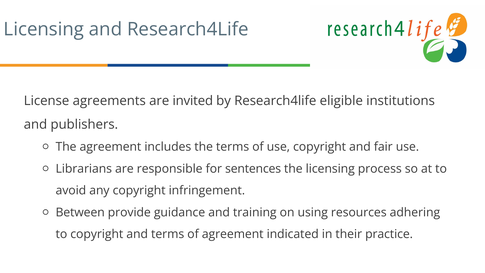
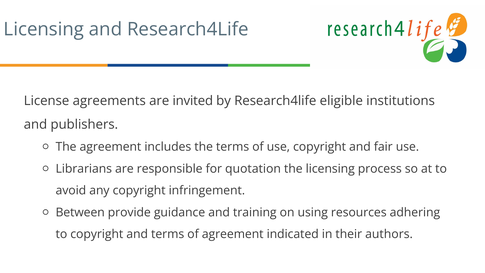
sentences: sentences -> quotation (253, 169)
practice: practice -> authors (389, 234)
